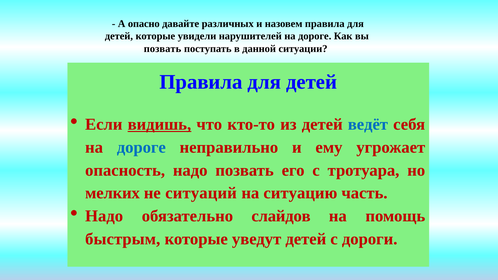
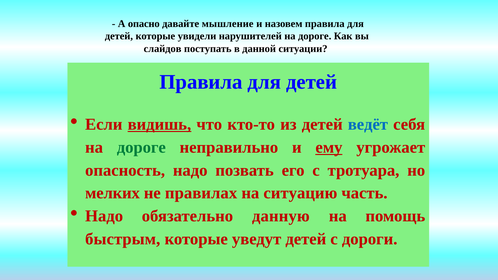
различных: различных -> мышление (228, 24)
позвать: позвать -> слайдов (163, 49)
дороге colour: blue -> green (141, 147)
ему underline: none -> present (329, 147)
ситуаций: ситуаций -> правилах (201, 193)
слайдов: слайдов -> данную (281, 216)
